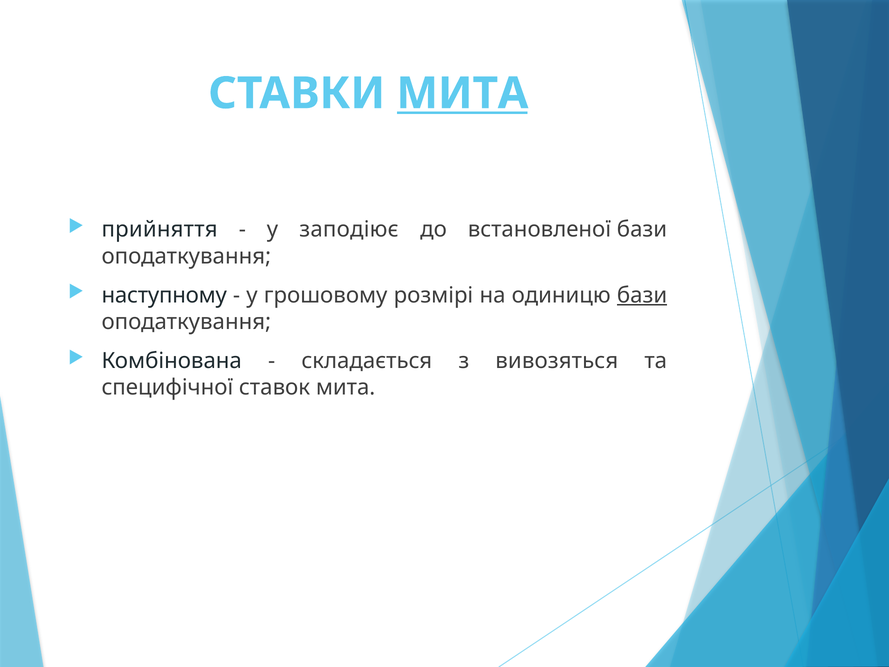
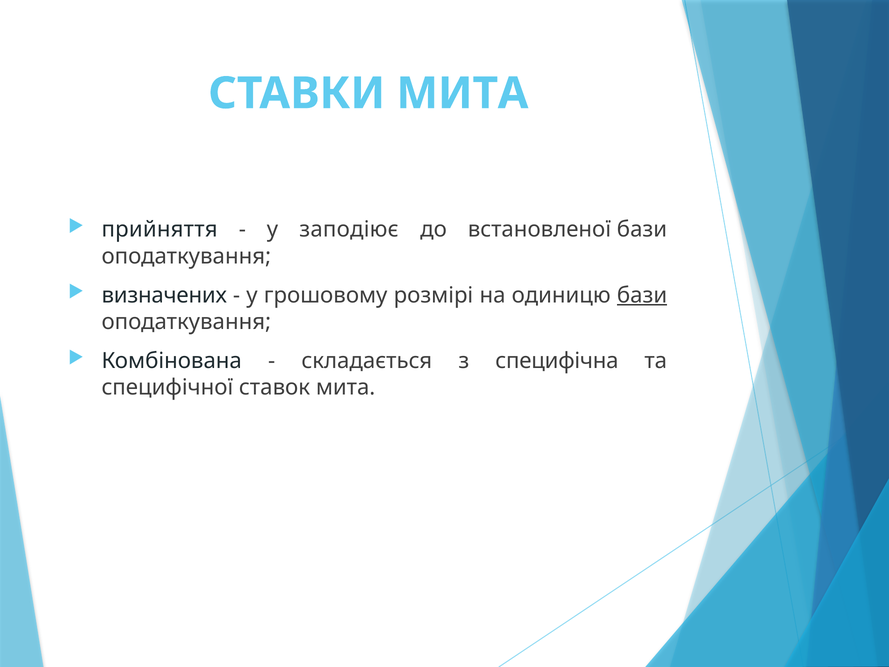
МИТА underline: present -> none (462, 93)
наступному: наступному -> визначених (164, 295)
вивозяться: вивозяться -> специфічна (557, 361)
